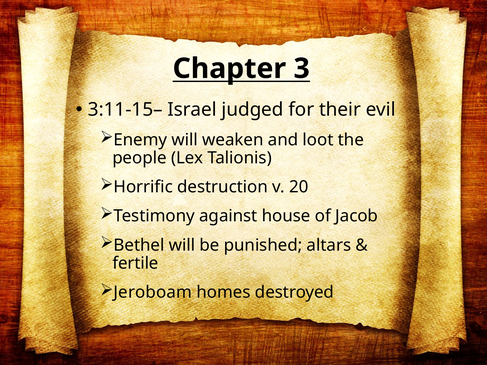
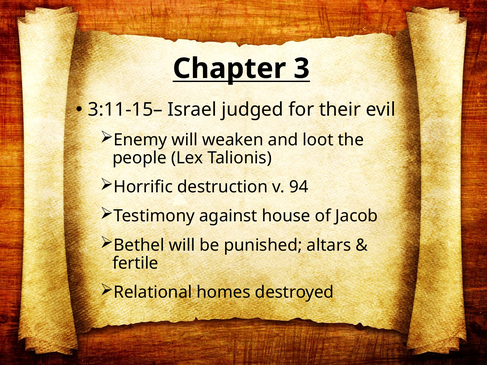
20: 20 -> 94 (299, 187)
Jeroboam: Jeroboam -> Relational (153, 293)
